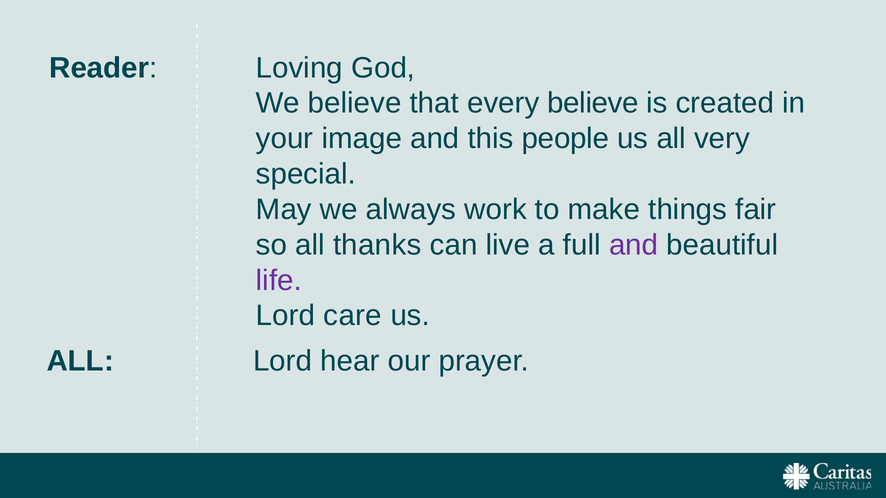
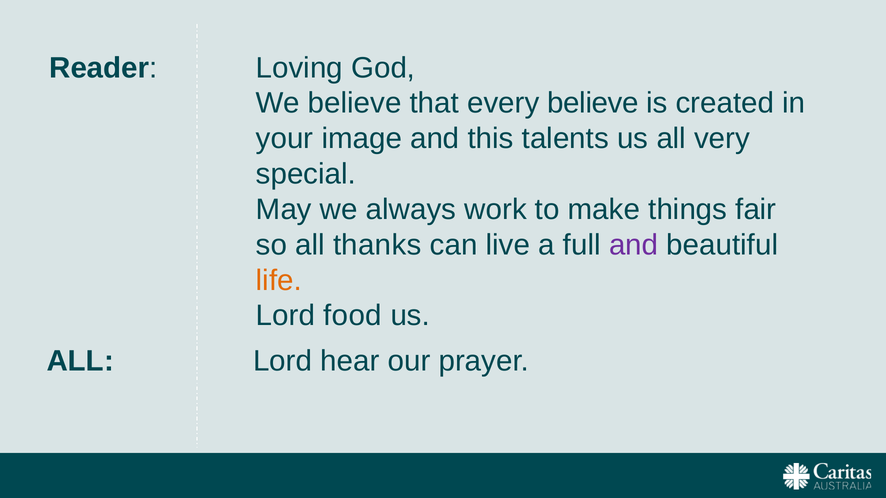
people: people -> talents (565, 139)
life colour: purple -> orange (279, 281)
care: care -> food (353, 316)
